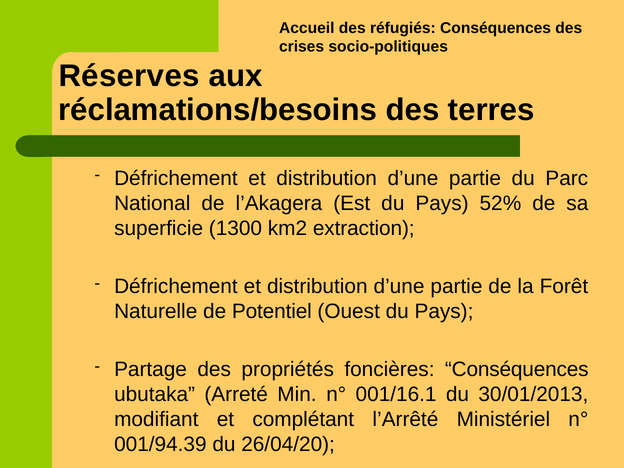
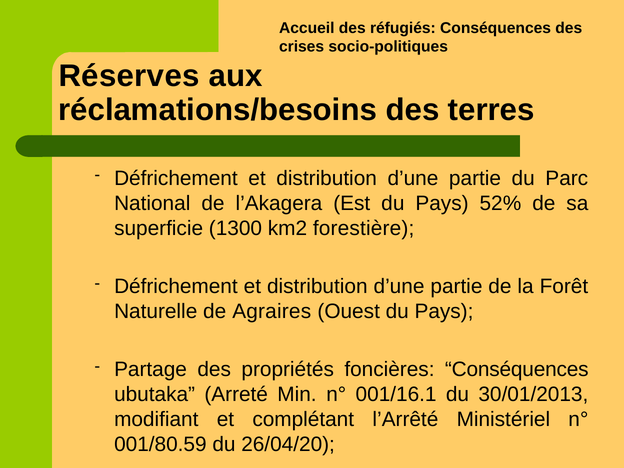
extraction: extraction -> forestière (364, 228)
Potentiel: Potentiel -> Agraires (272, 311)
001/94.39: 001/94.39 -> 001/80.59 (160, 444)
